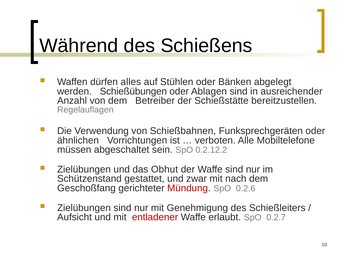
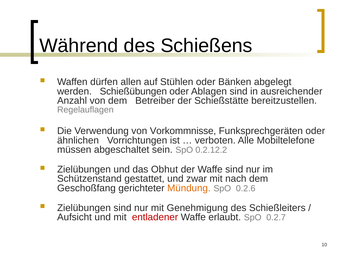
alles: alles -> allen (131, 82)
Schießbahnen: Schießbahnen -> Vorkommnisse (183, 131)
Mündung colour: red -> orange (189, 188)
